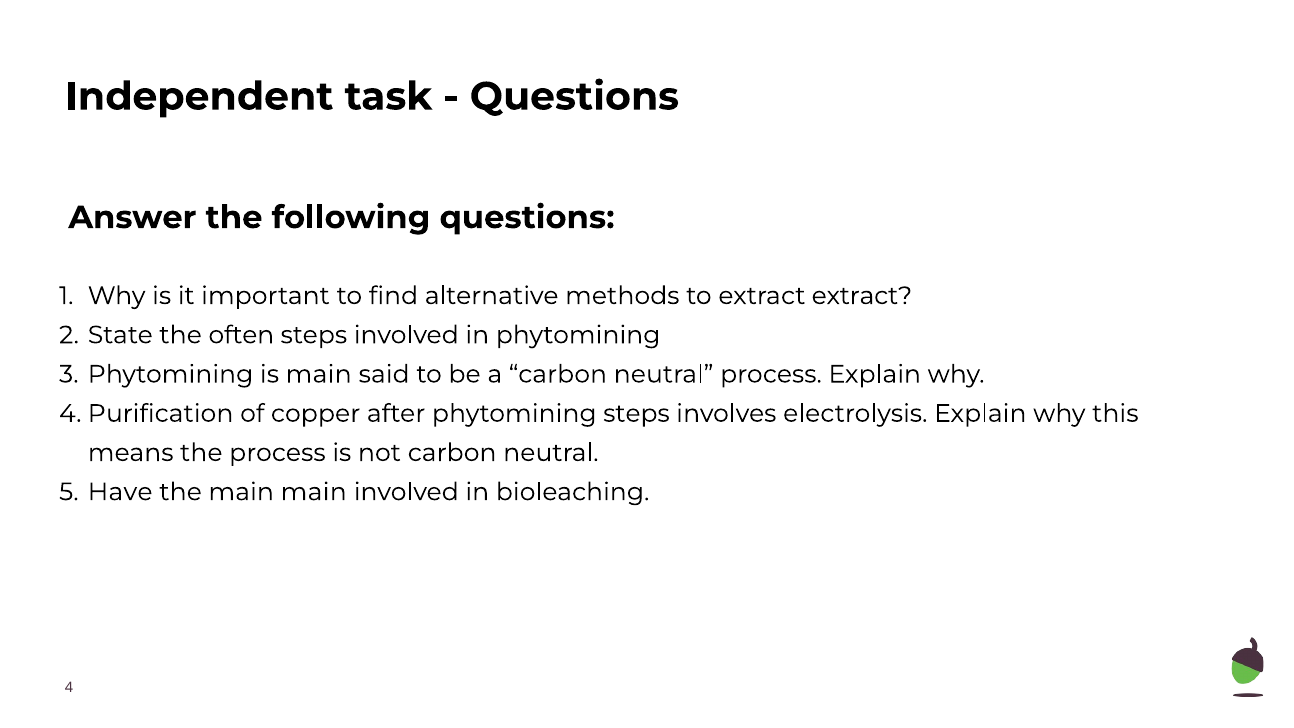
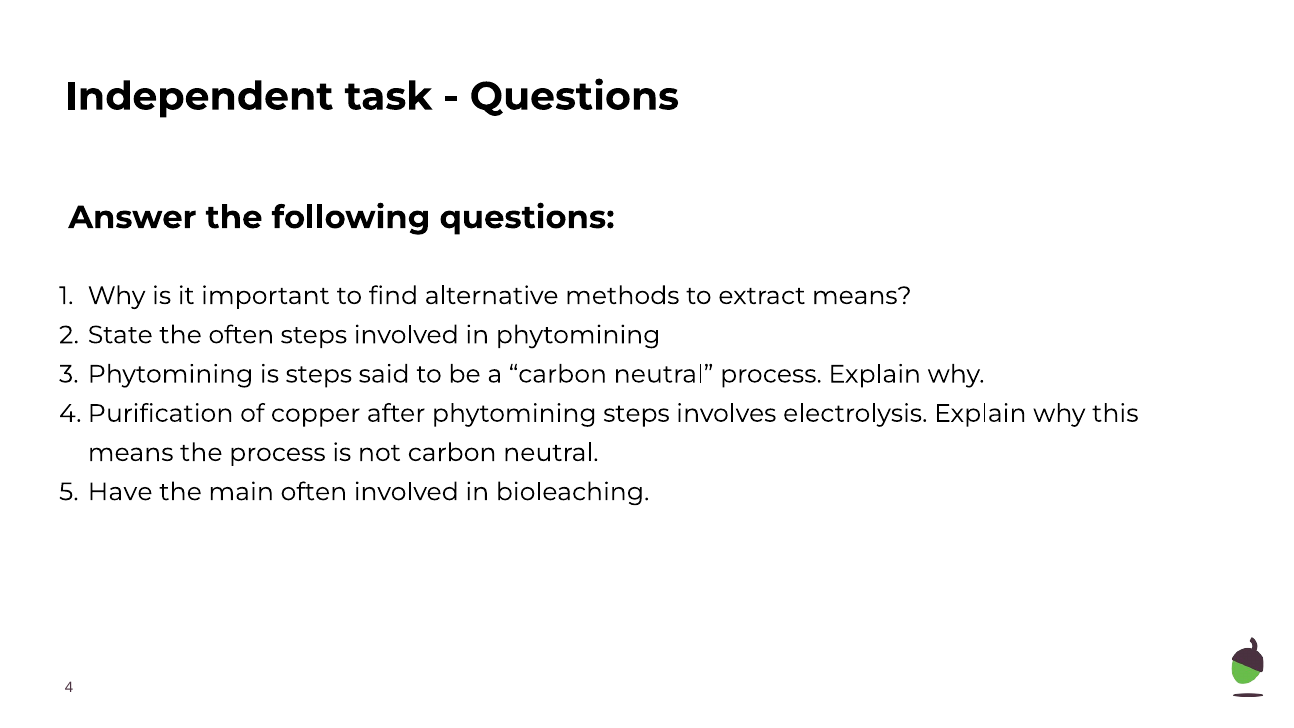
extract extract: extract -> means (862, 296)
is main: main -> steps (319, 374)
main main: main -> often (314, 492)
